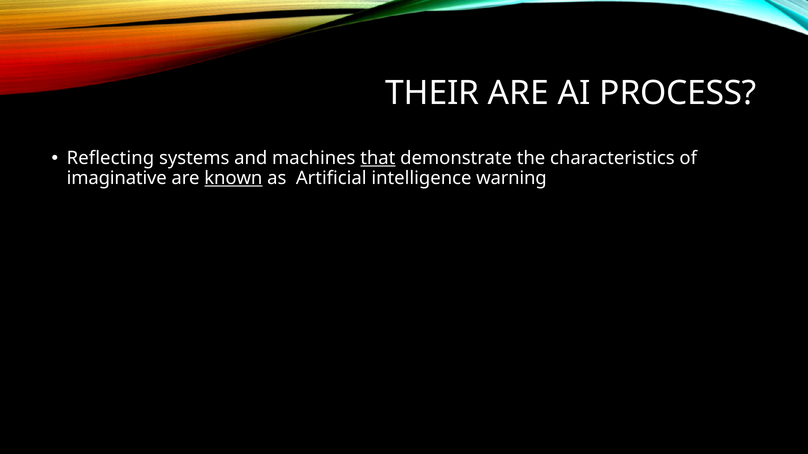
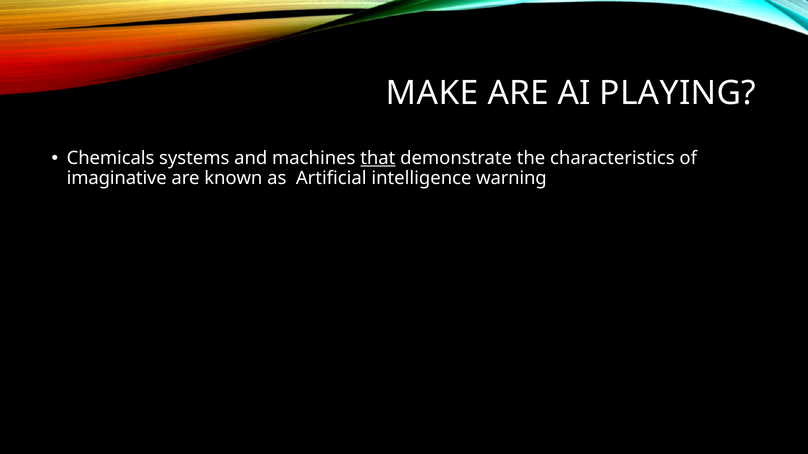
THEIR: THEIR -> MAKE (432, 93)
PROCESS: PROCESS -> PLAYING (678, 93)
Reflecting: Reflecting -> Chemicals (111, 158)
known underline: present -> none (233, 178)
